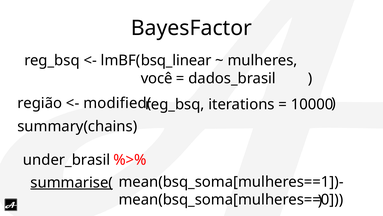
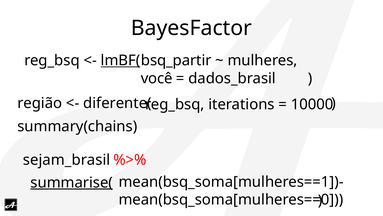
lmBF( underline: none -> present (120, 60)
bsq_linear: bsq_linear -> bsq_partir (176, 60)
modified(: modified( -> diferente( (117, 103)
under_brasil: under_brasil -> sejam_brasil (67, 160)
